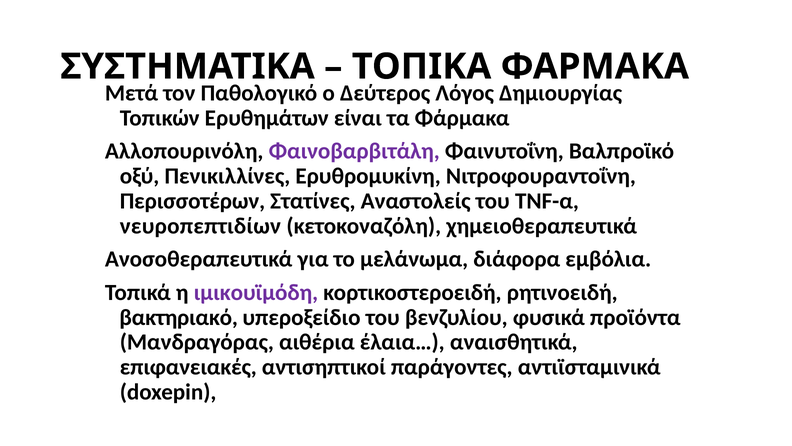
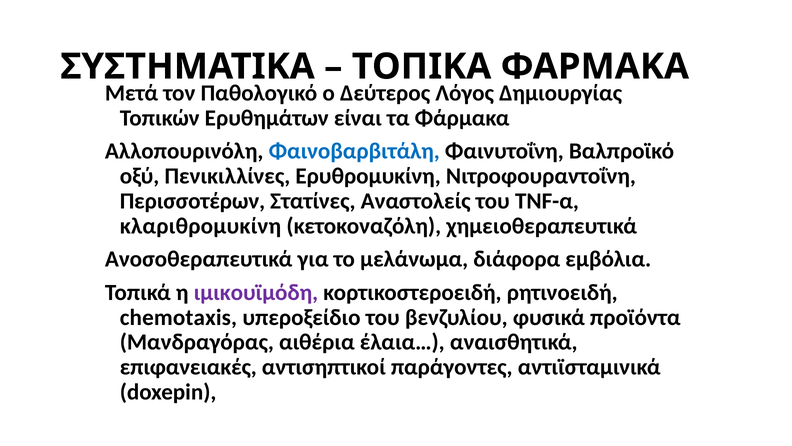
Φαινοβαρβιτάλη colour: purple -> blue (354, 151)
νευροπεπτιδίων: νευροπεπτιδίων -> κλαριθρομυκίνη (200, 226)
βακτηριακό: βακτηριακό -> chemotaxis (178, 317)
